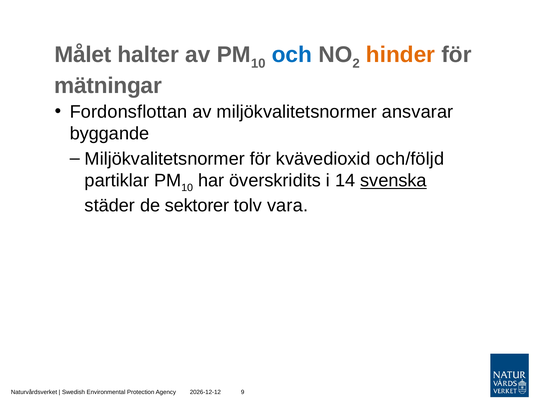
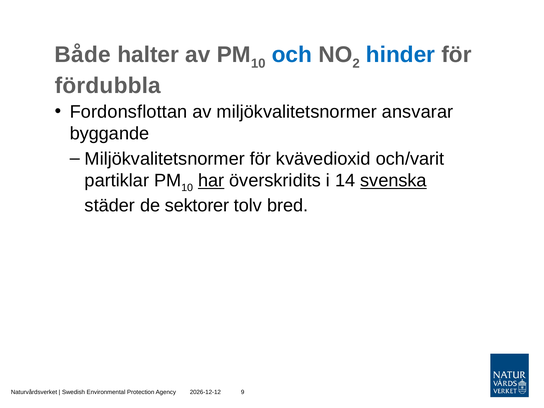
Målet: Målet -> Både (83, 55)
hinder colour: orange -> blue (401, 55)
mätningar: mätningar -> fördubbla (108, 86)
och/följd: och/följd -> och/varit (410, 159)
har underline: none -> present (211, 181)
vara: vara -> bred (288, 205)
